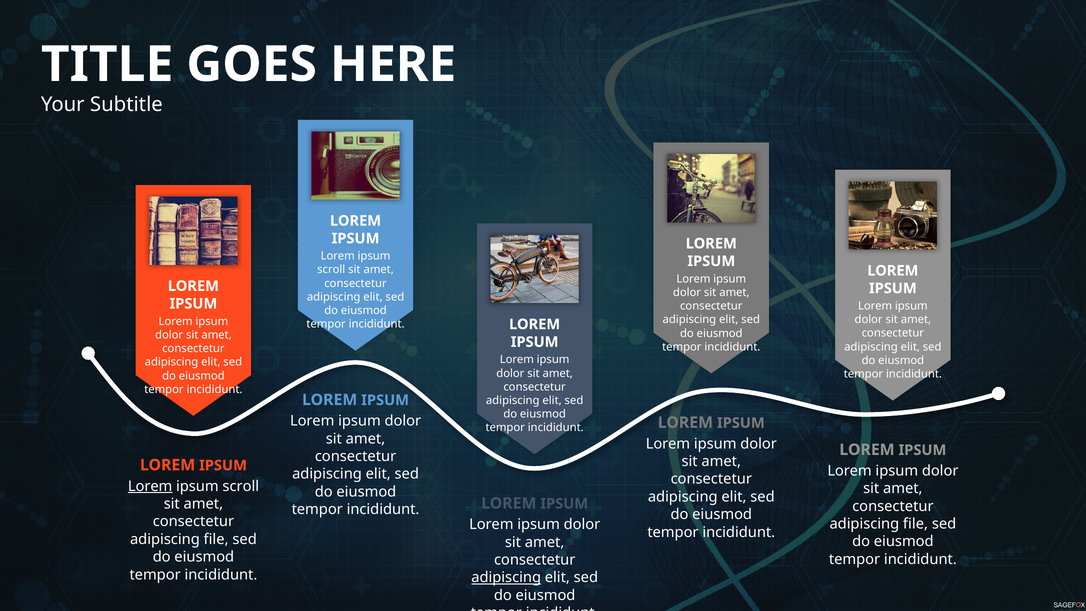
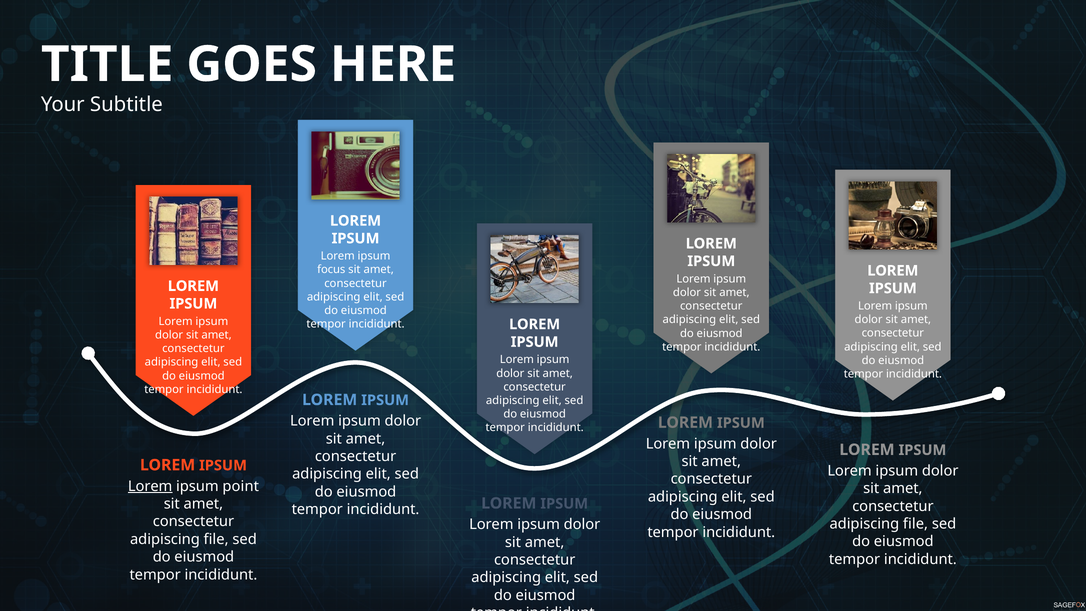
scroll: scroll -> focus (331, 270)
scroll: scroll -> point (241, 486)
adipiscing underline: present -> none (506, 577)
